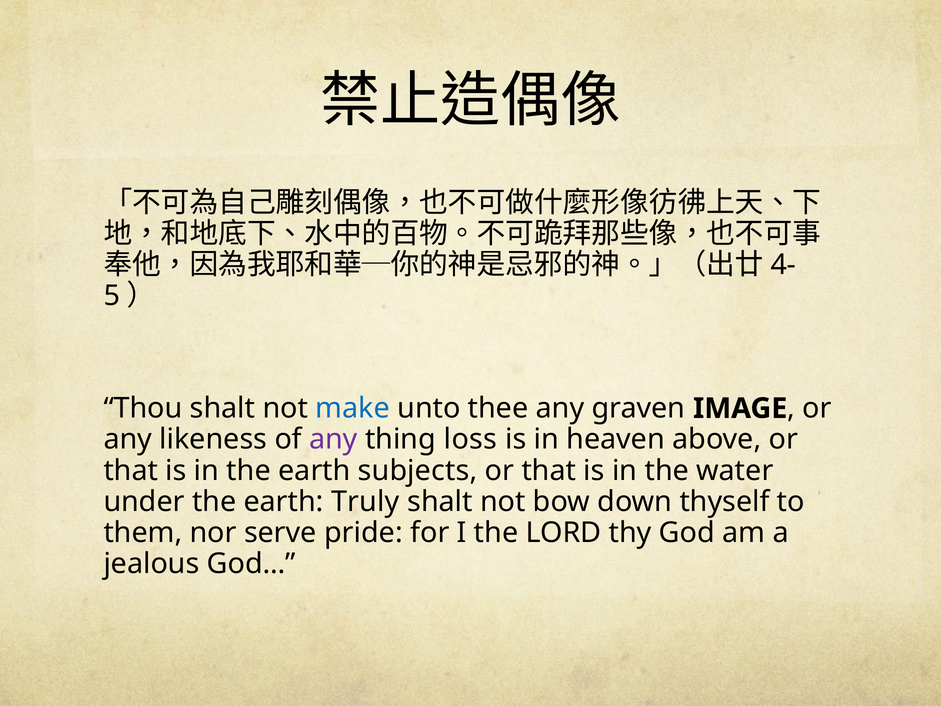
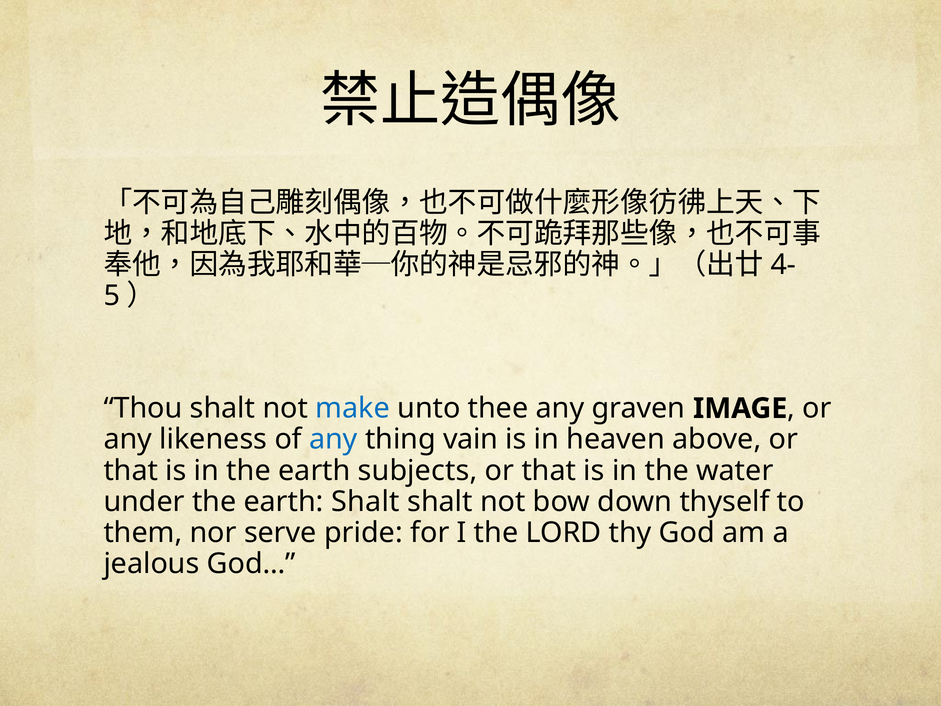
any colour: purple -> blue (333, 439)
loss: loss -> vain (471, 439)
earth Truly: Truly -> Shalt (365, 501)
